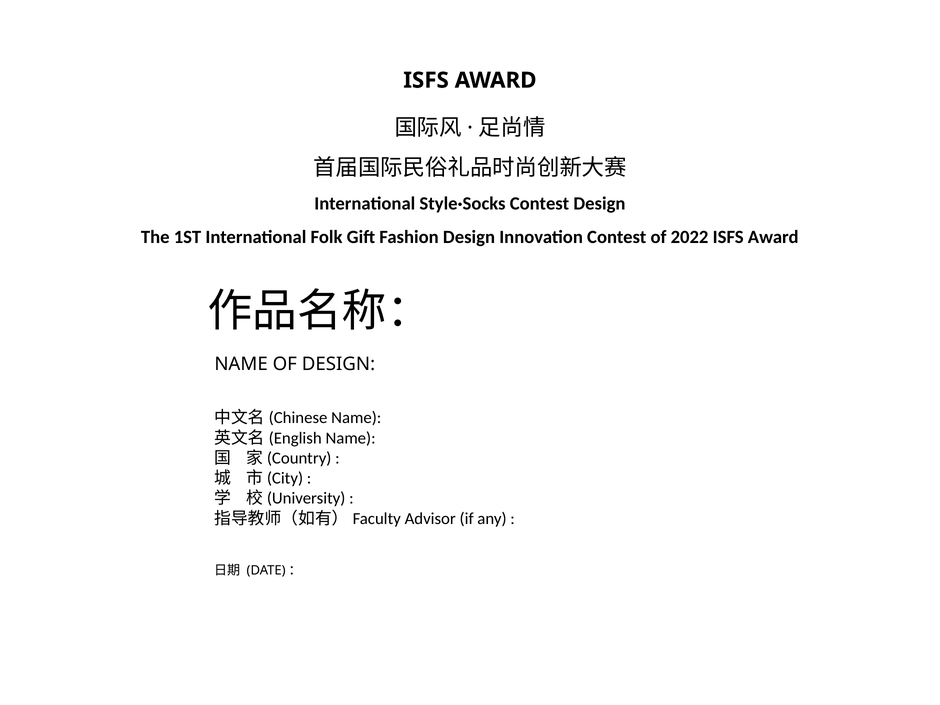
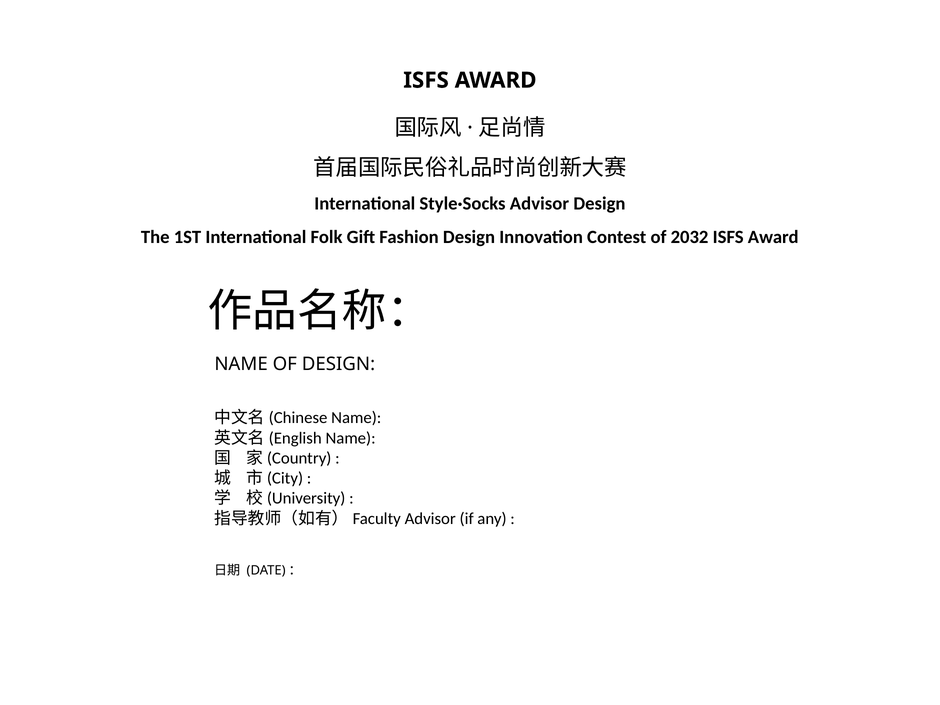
Style·Socks Contest: Contest -> Advisor (539, 203)
2022: 2022 -> 2032 (690, 237)
